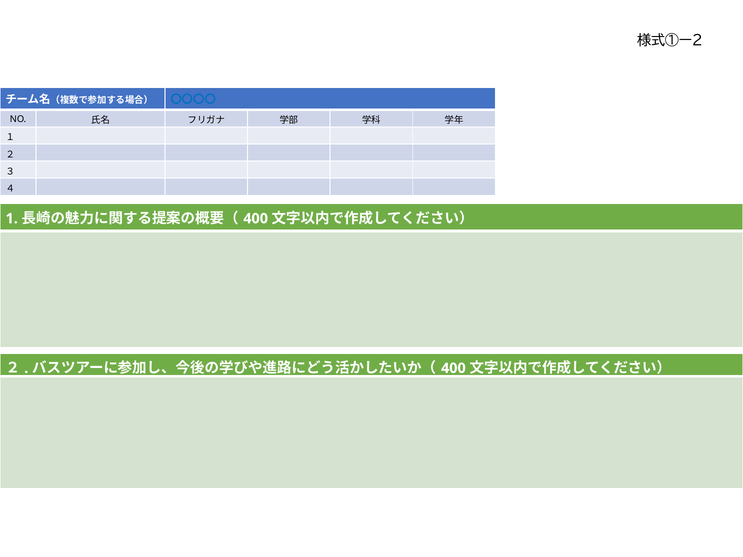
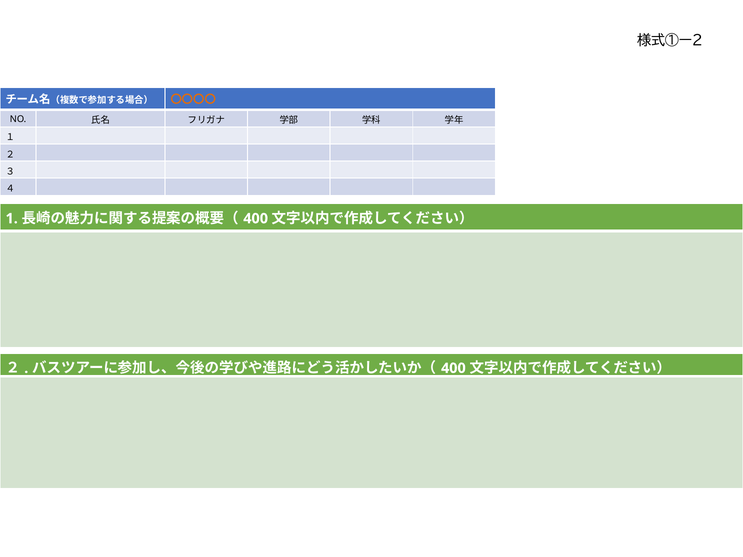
〇〇〇〇 colour: blue -> orange (193, 100)
